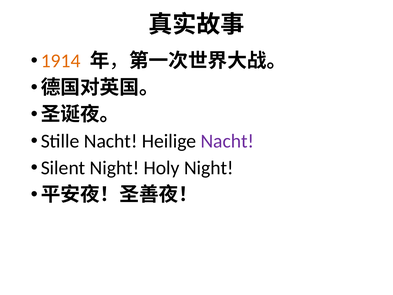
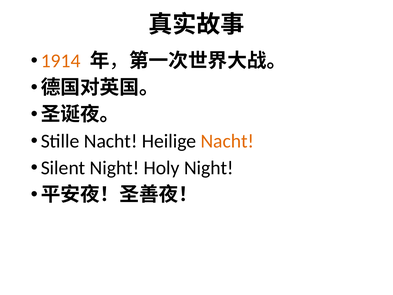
Nacht colour: purple -> orange (227, 141)
